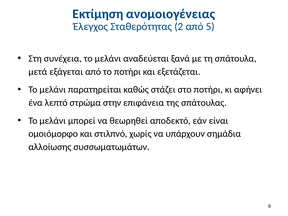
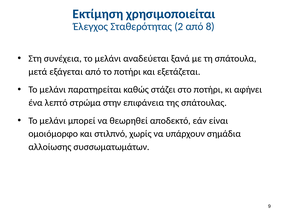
ανομοιογένειας: ανομοιογένειας -> χρησιμοποιείται (171, 14)
5: 5 -> 8 (210, 27)
